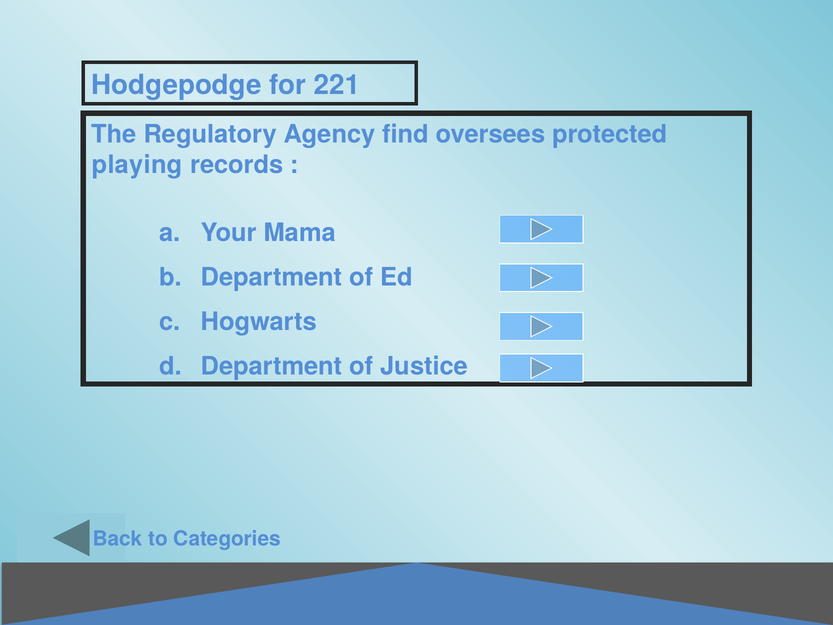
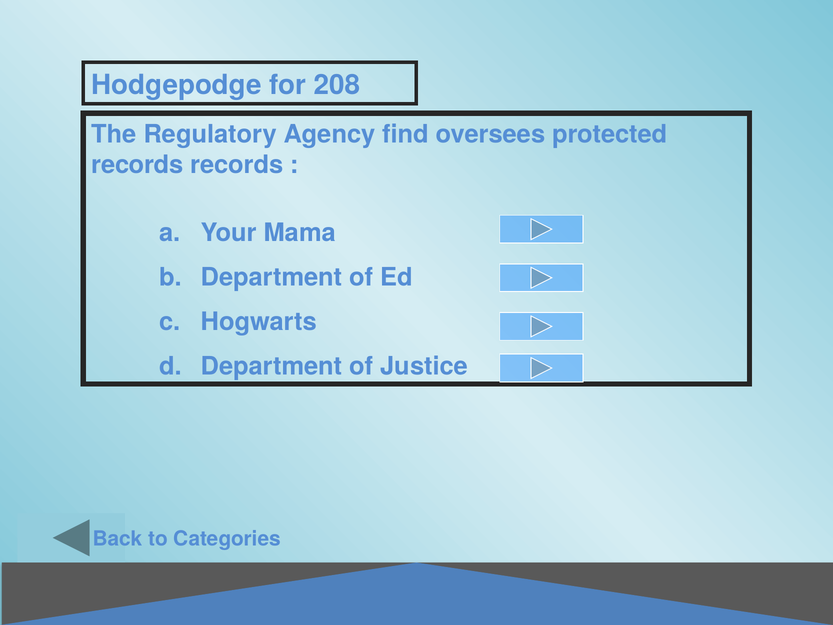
221: 221 -> 208 (337, 85)
playing: playing -> records (137, 165)
